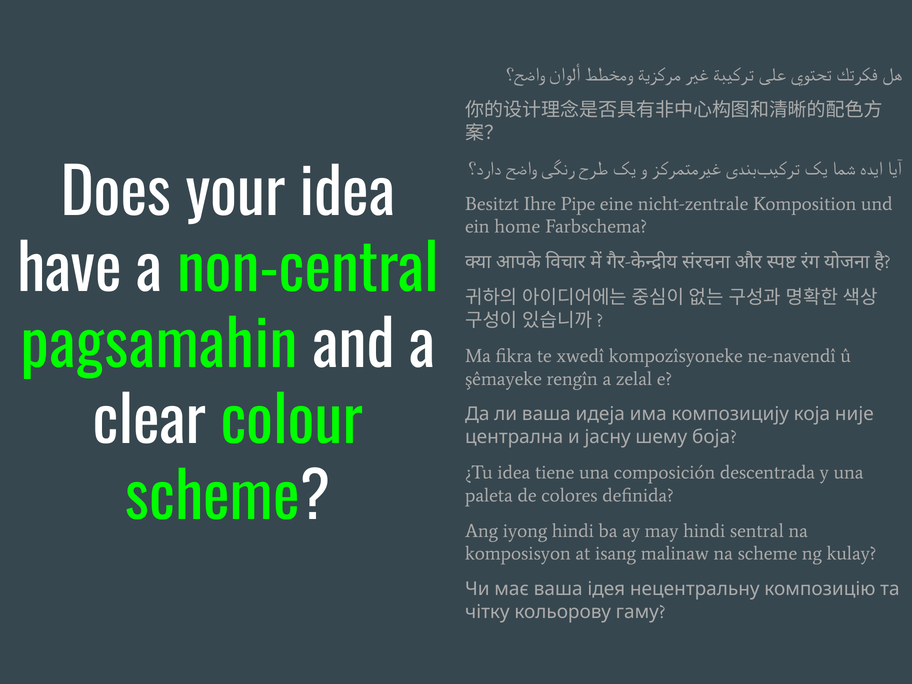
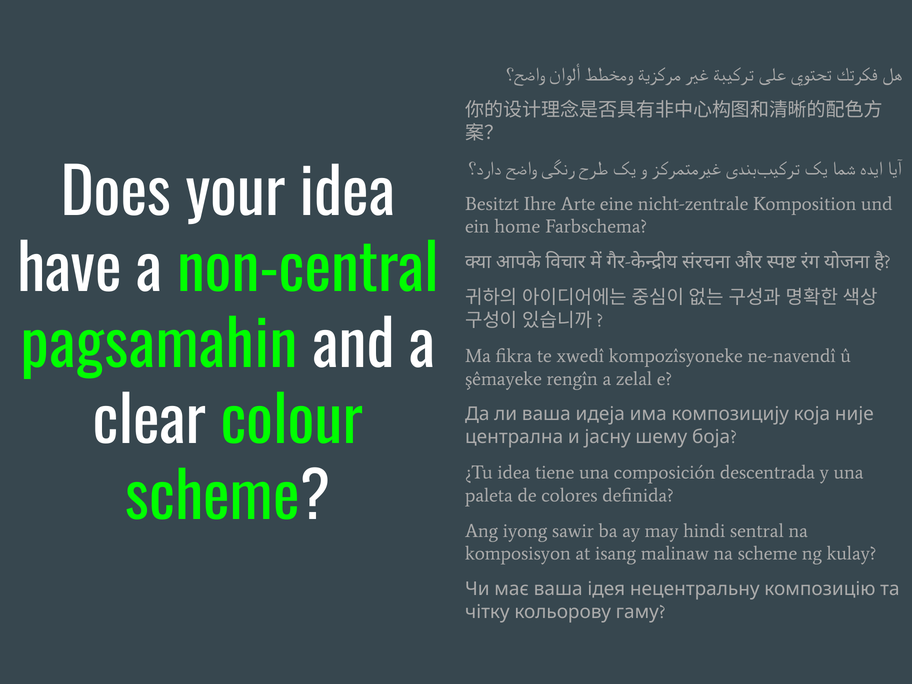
Pipe: Pipe -> Arte (578, 204)
iyong hindi: hindi -> sawir (573, 531)
